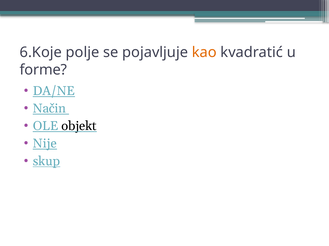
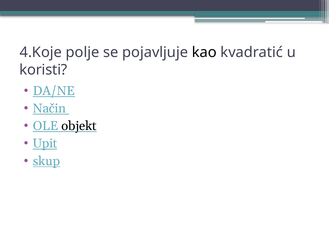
6.Koje: 6.Koje -> 4.Koje (41, 53)
kao colour: orange -> black (204, 53)
forme: forme -> koristi (43, 70)
Nije: Nije -> Upit (45, 144)
